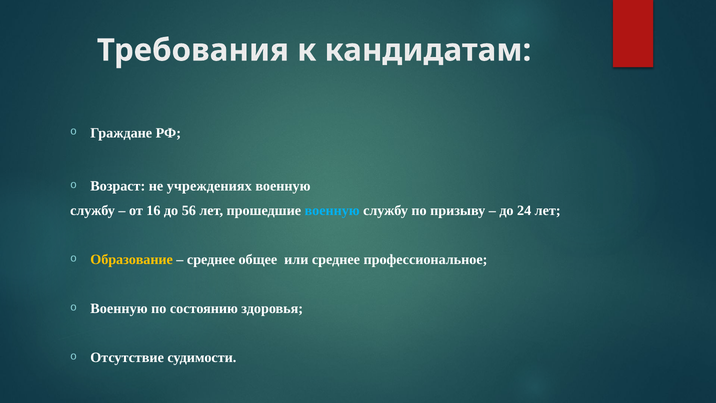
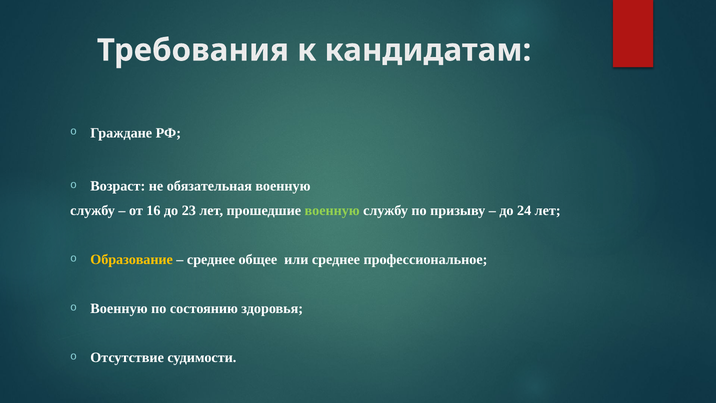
учреждениях: учреждениях -> обязательная (209, 186)
56: 56 -> 23 (189, 211)
военную colour: light blue -> light green (332, 211)
